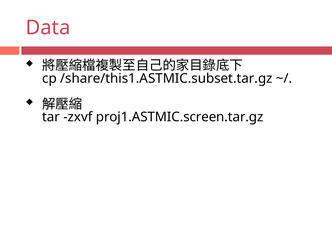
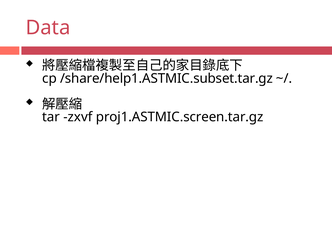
/share/this1.ASTMIC.subset.tar.gz: /share/this1.ASTMIC.subset.tar.gz -> /share/help1.ASTMIC.subset.tar.gz (166, 78)
